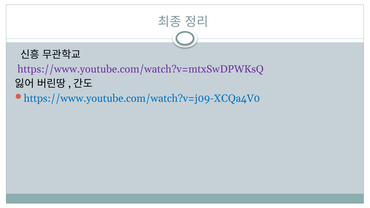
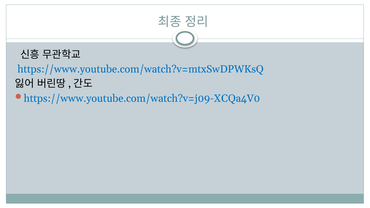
https://www.youtube.com/watch?v=mtxSwDPWKsQ colour: purple -> blue (141, 69)
